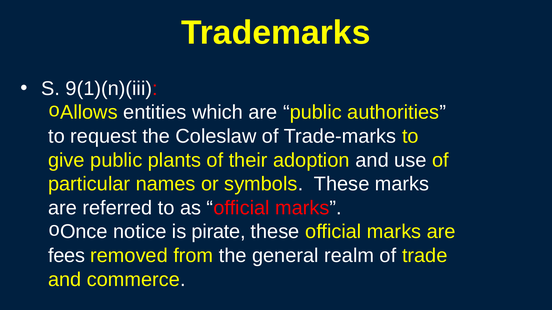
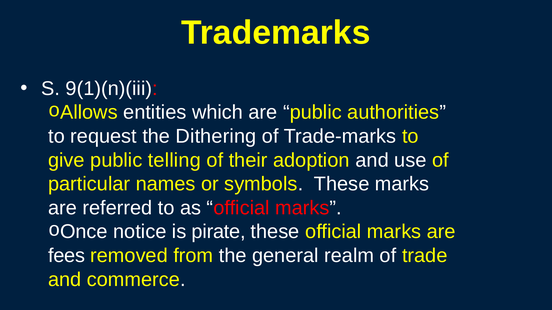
Coleslaw: Coleslaw -> Dithering (216, 137)
plants: plants -> telling (174, 160)
